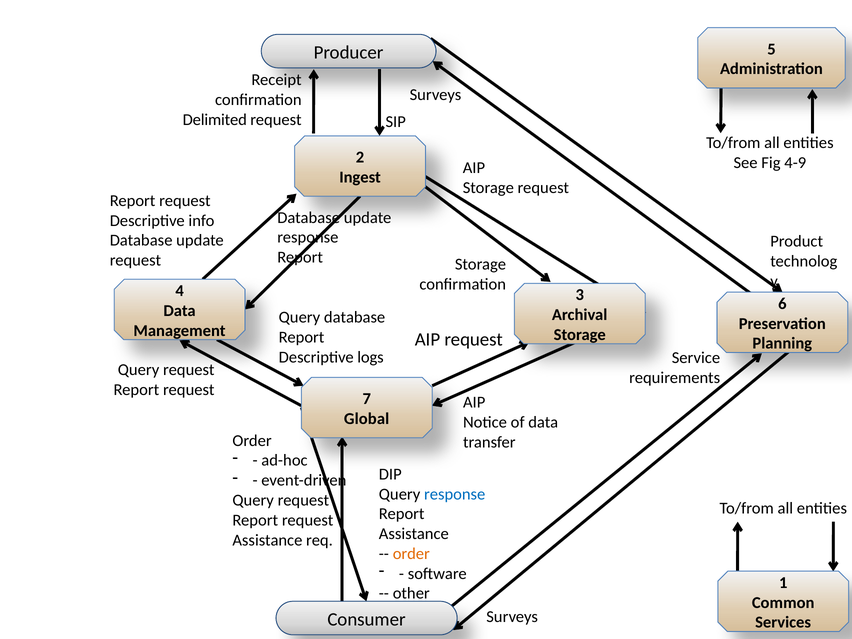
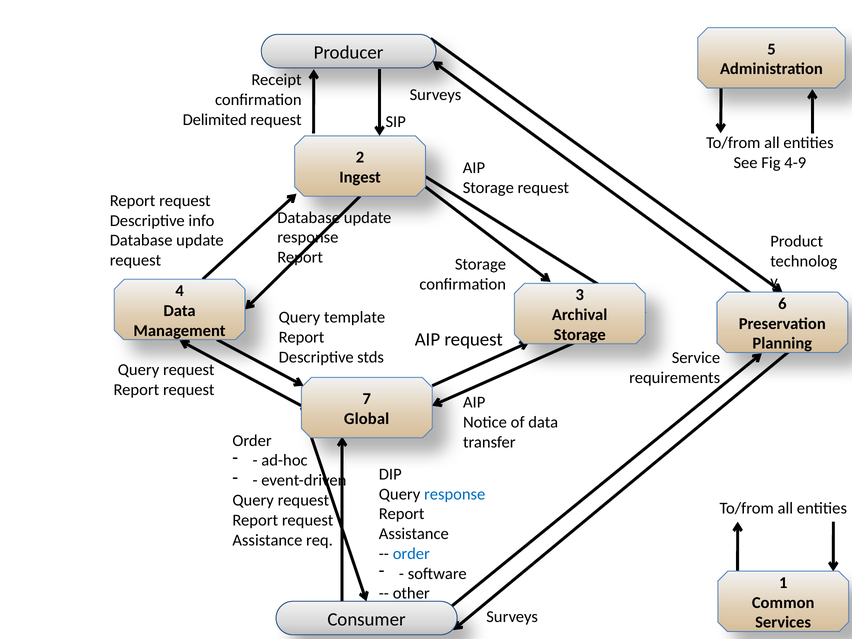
Query database: database -> template (355, 317)
logs: logs -> stds (371, 357)
order colour: orange -> blue (411, 554)
